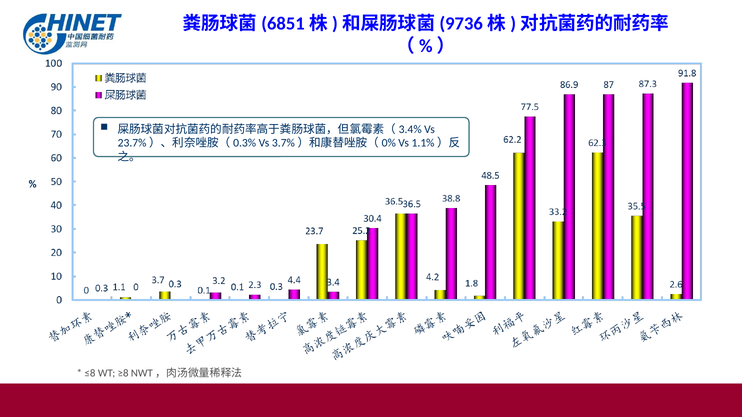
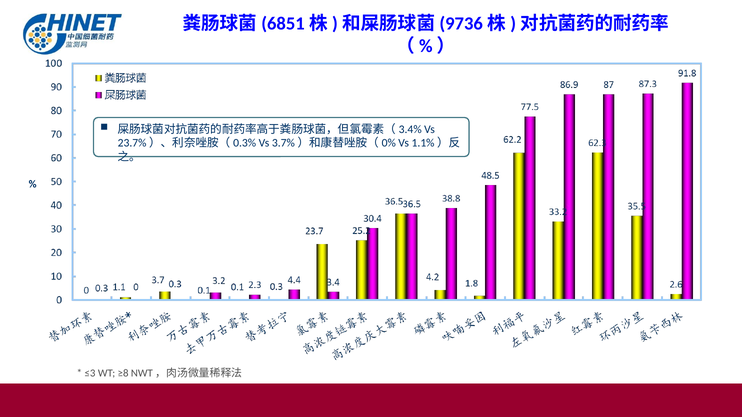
≤8: ≤8 -> ≤3 (90, 374)
